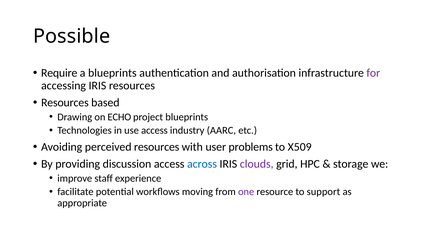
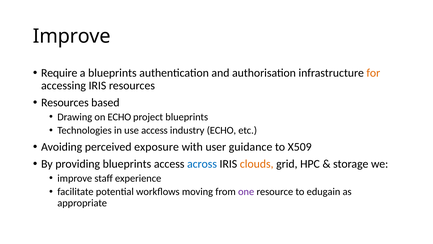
Possible: Possible -> Improve (72, 36)
for colour: purple -> orange (373, 73)
industry AARC: AARC -> ECHO (221, 130)
perceived resources: resources -> exposure (157, 147)
problems: problems -> guidance (251, 147)
providing discussion: discussion -> blueprints (127, 164)
clouds colour: purple -> orange (257, 164)
support: support -> edugain (324, 191)
